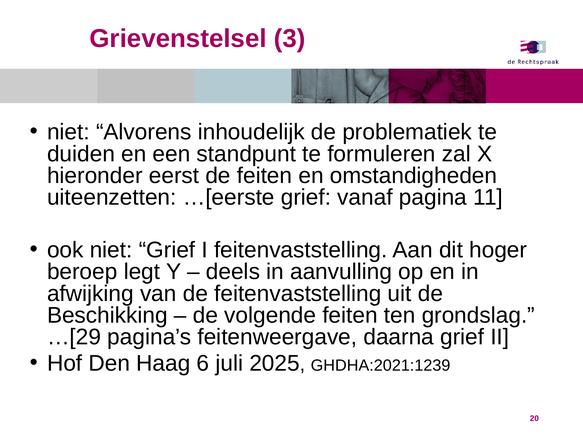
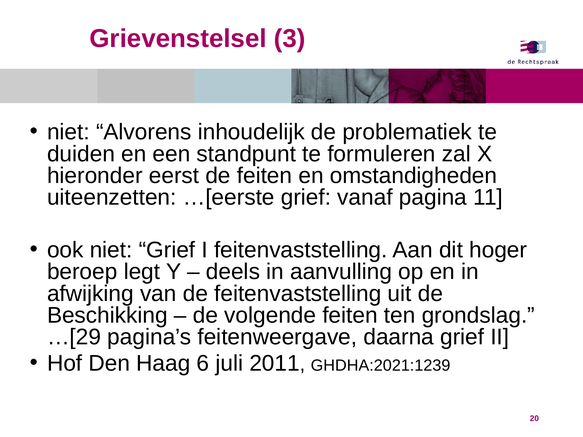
2025: 2025 -> 2011 (275, 364)
